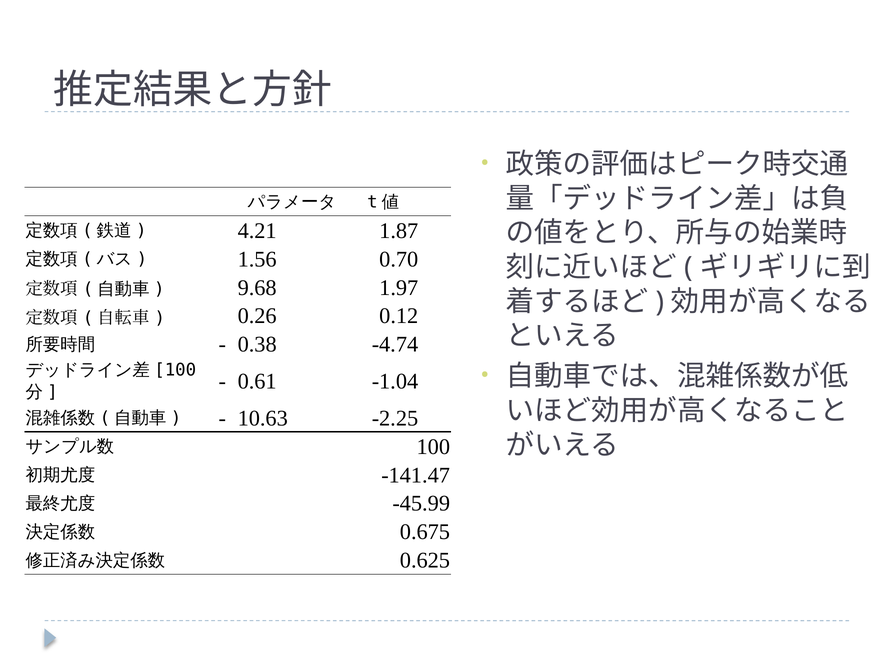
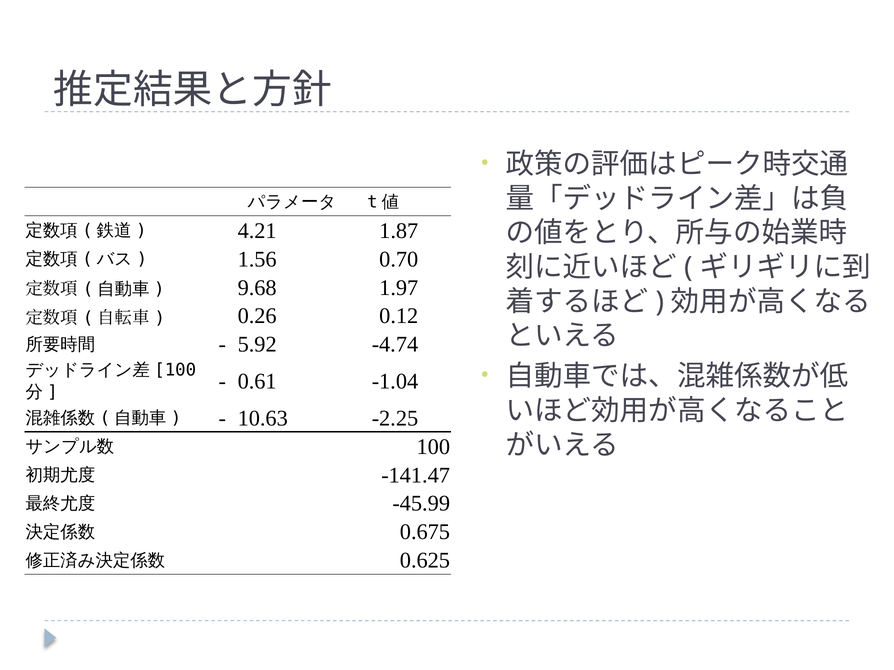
0.38: 0.38 -> 5.92 (257, 345)
